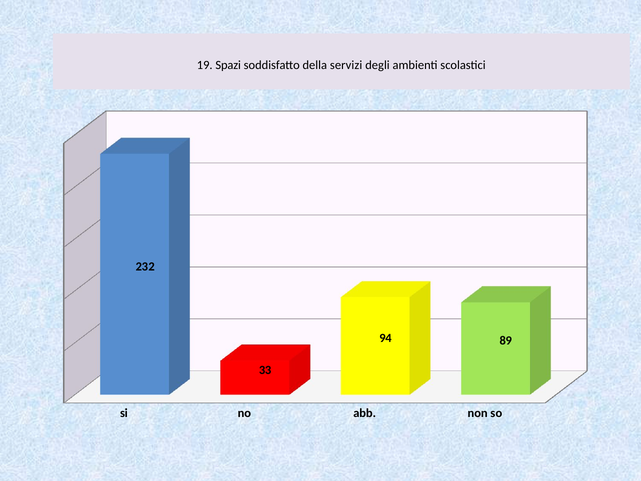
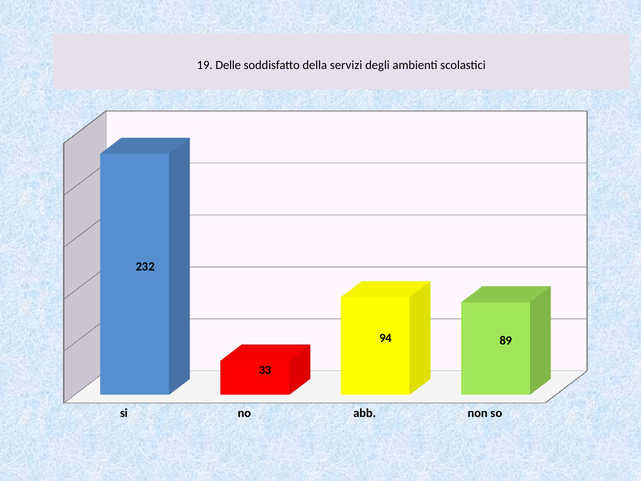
Spazi: Spazi -> Delle (228, 65)
